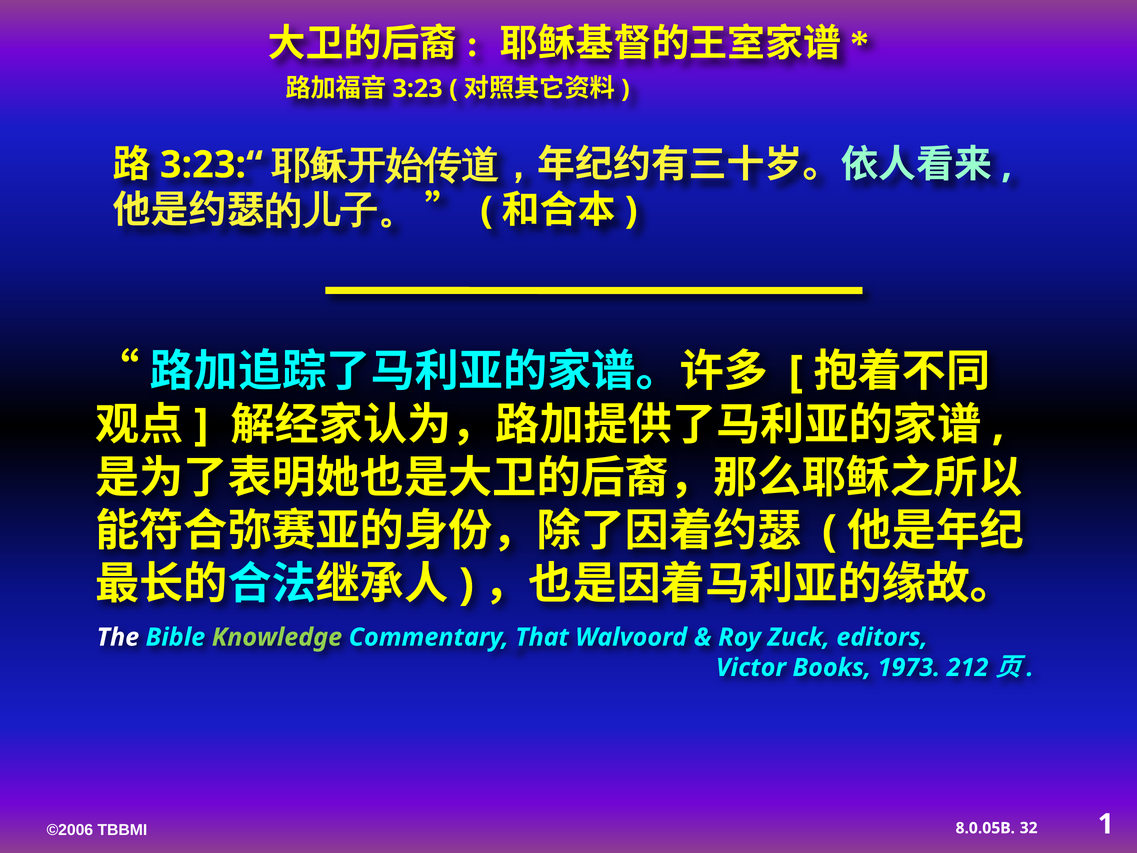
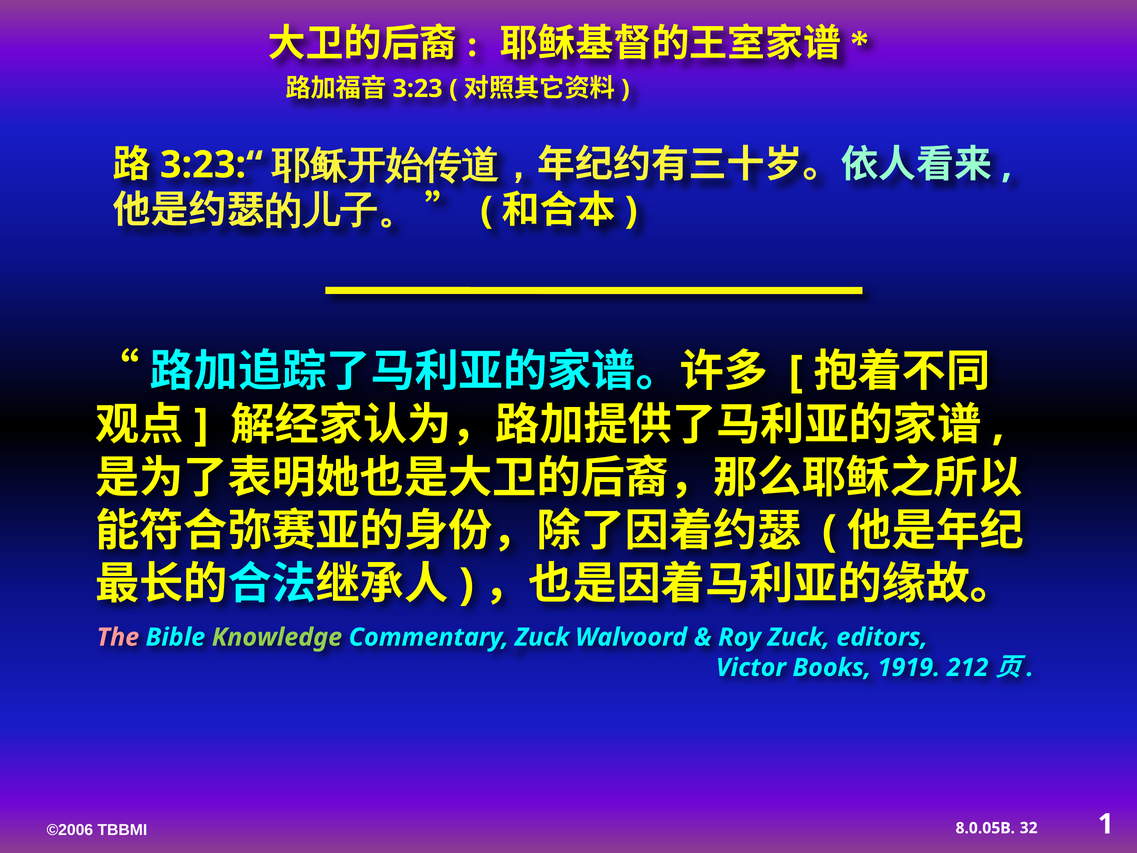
The colour: white -> pink (118, 637)
Commentary That: That -> Zuck (542, 637)
1973: 1973 -> 1919 (909, 667)
